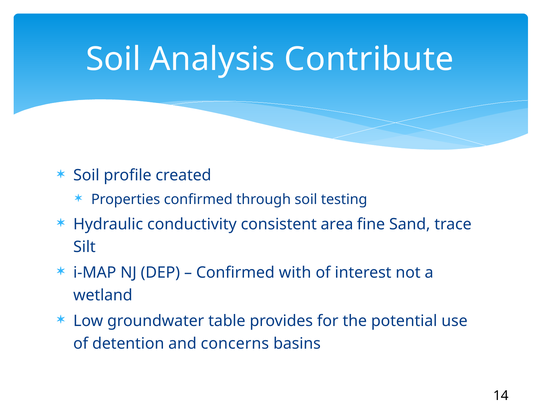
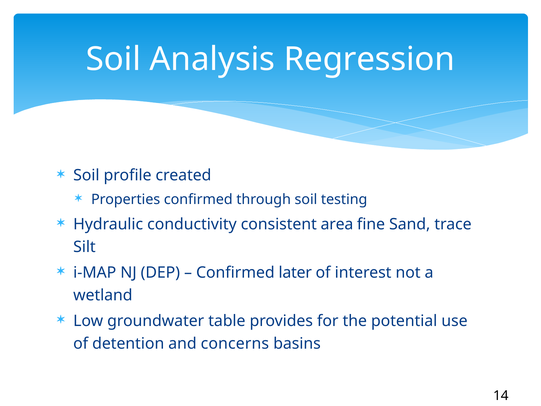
Contribute: Contribute -> Regression (369, 59)
with: with -> later (295, 272)
